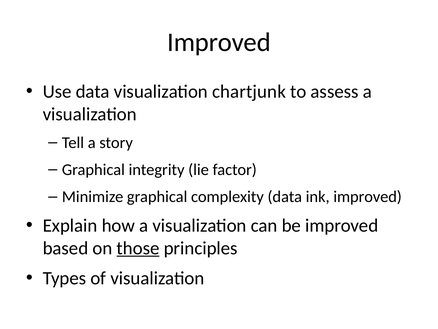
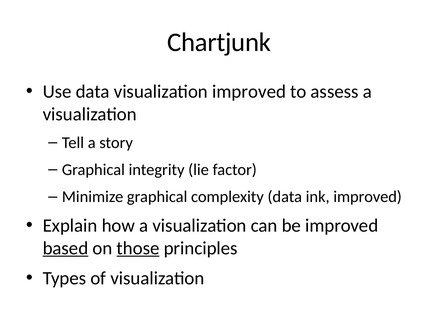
Improved: Improved -> Chartjunk (219, 42)
visualization chartjunk: chartjunk -> improved (249, 91)
based underline: none -> present (65, 248)
